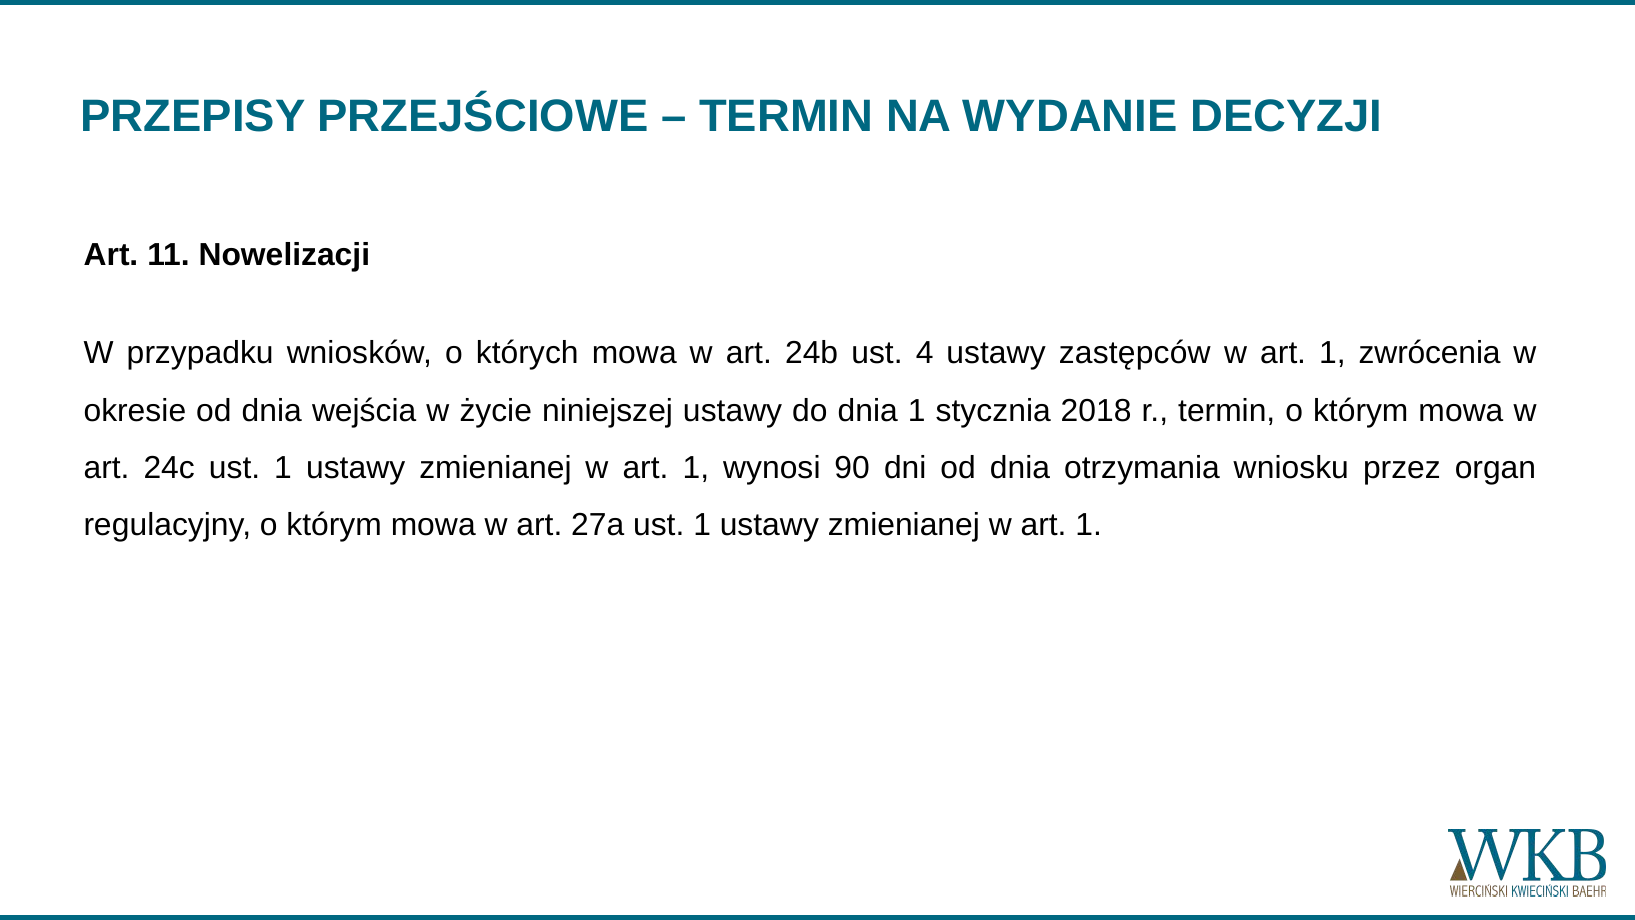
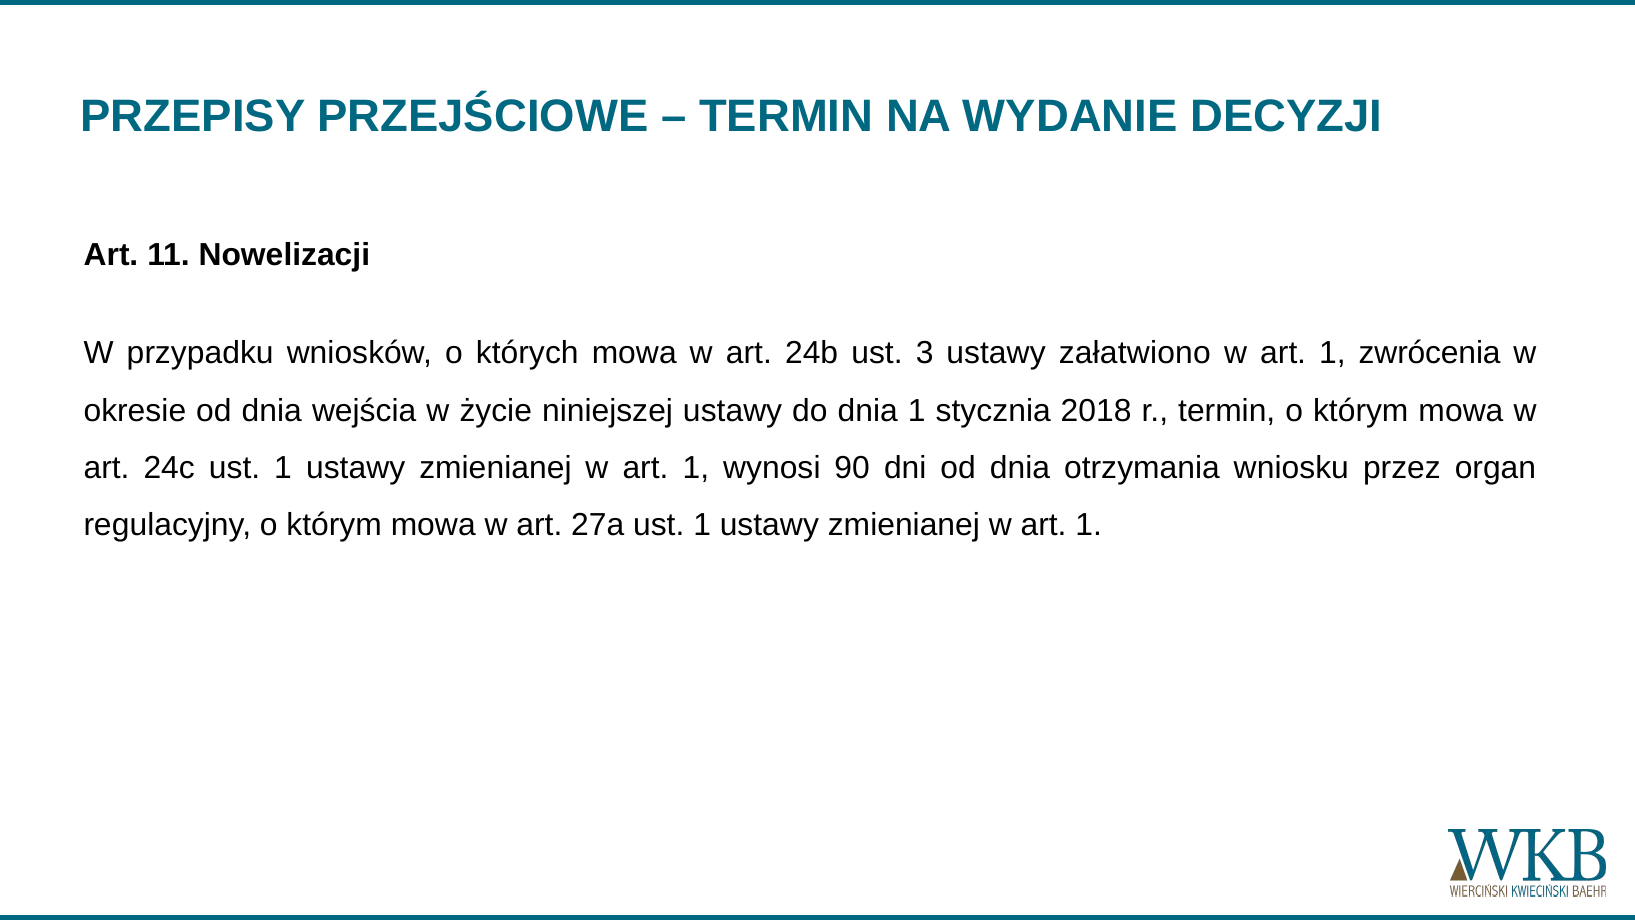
4: 4 -> 3 (925, 353)
zastępców: zastępców -> załatwiono (1135, 353)
